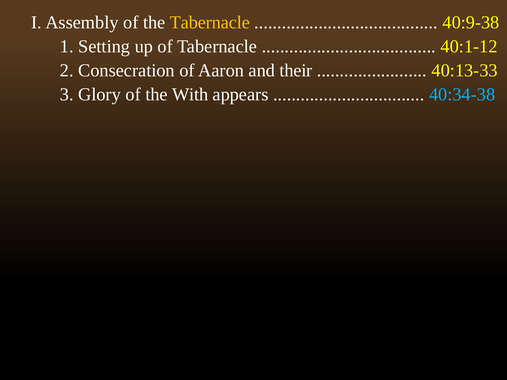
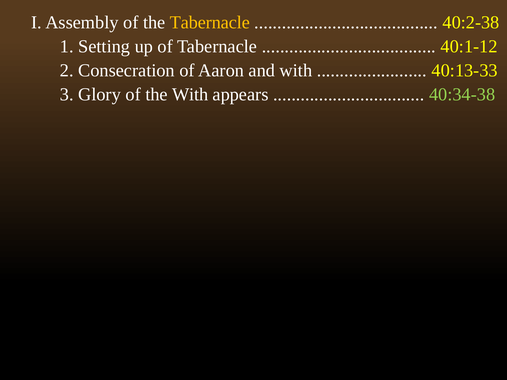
40:9-38: 40:9-38 -> 40:2-38 (471, 22)
and their: their -> with (296, 71)
40:34-38 colour: light blue -> light green (462, 95)
